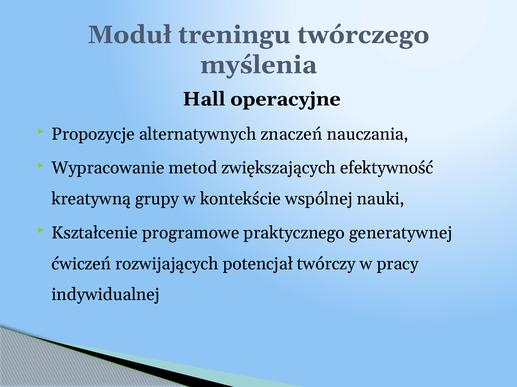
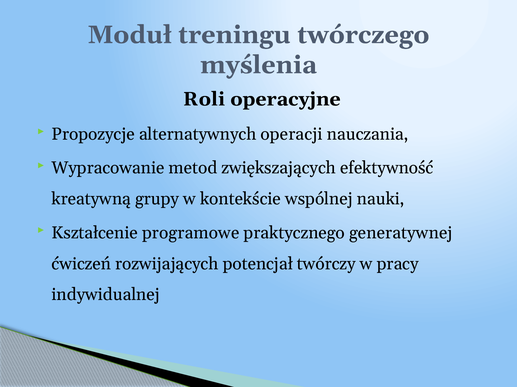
Hall: Hall -> Roli (204, 99)
znaczeń: znaczeń -> operacji (292, 134)
